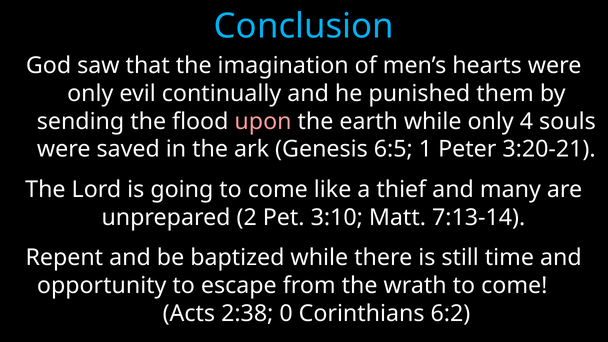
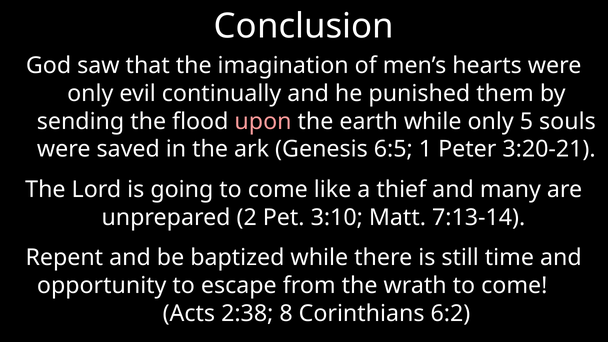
Conclusion colour: light blue -> white (304, 26)
4: 4 -> 5 (526, 121)
0: 0 -> 8 (286, 313)
